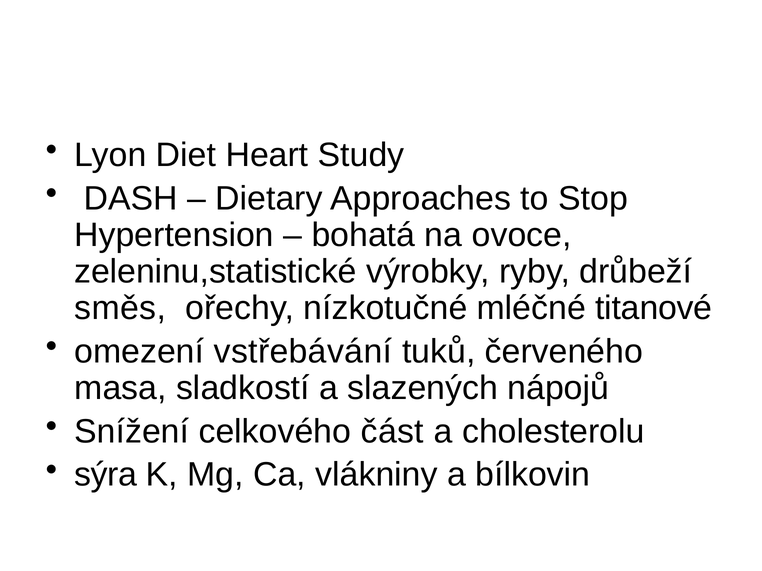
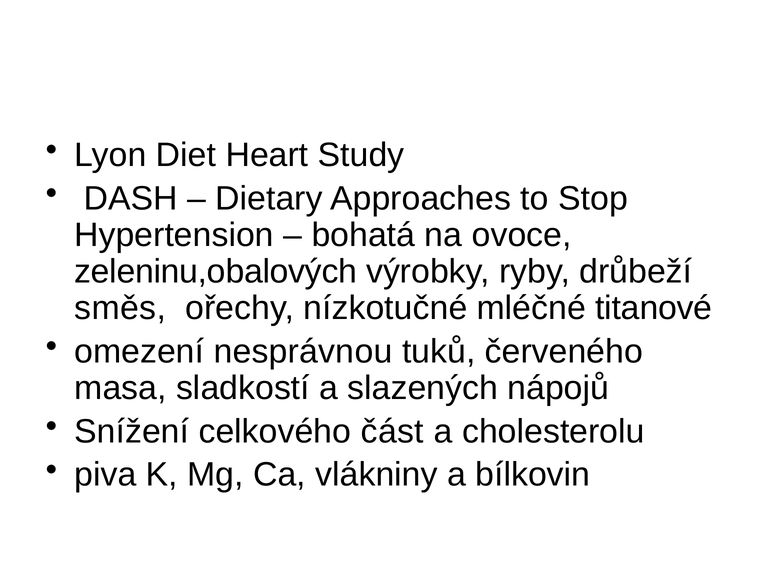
zeleninu,statistické: zeleninu,statistické -> zeleninu,obalových (216, 272)
vstřebávání: vstřebávání -> nesprávnou (303, 352)
sýra: sýra -> piva (105, 475)
